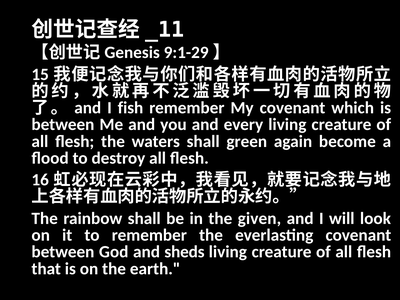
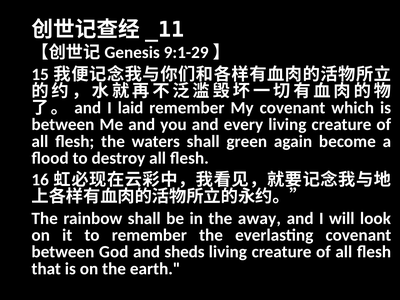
fish: fish -> laid (131, 108)
given: given -> away (259, 218)
